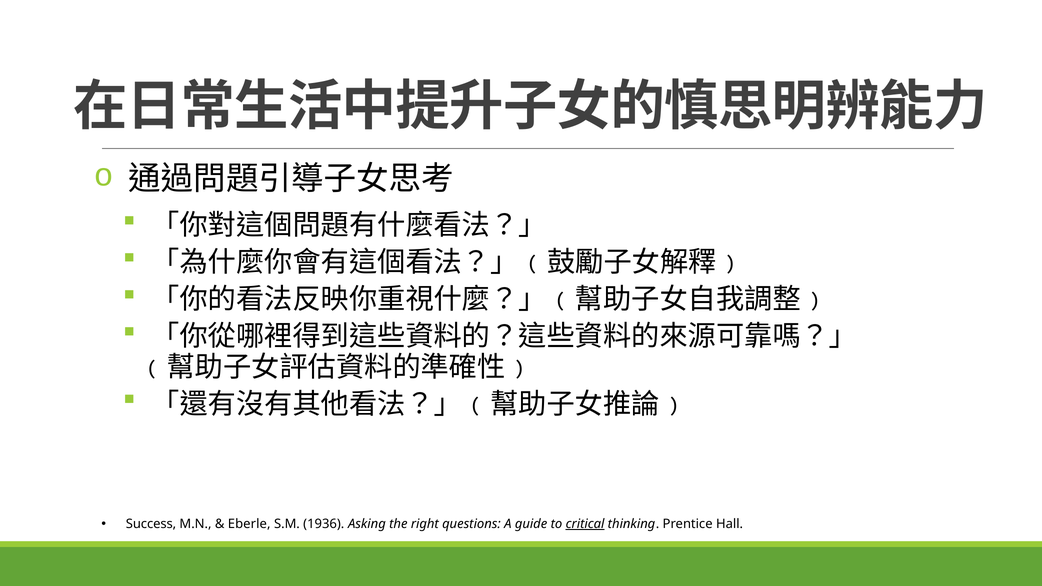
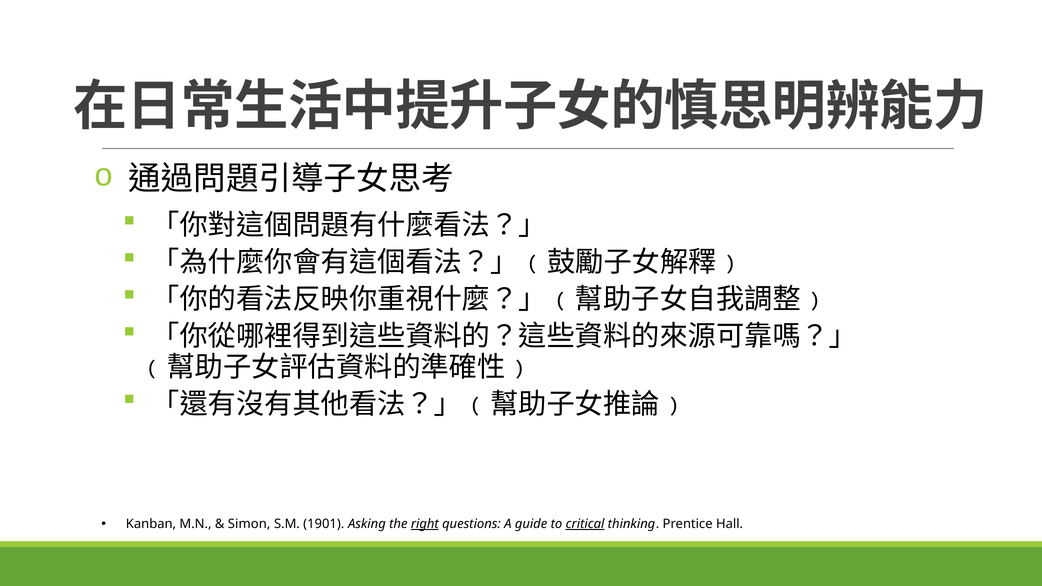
Success: Success -> Kanban (151, 524)
Eberle: Eberle -> Simon (249, 524)
1936: 1936 -> 1901 (324, 524)
right underline: none -> present (425, 524)
